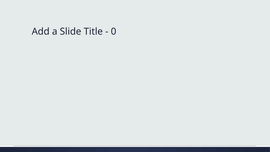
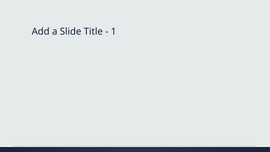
0: 0 -> 1 (114, 31)
